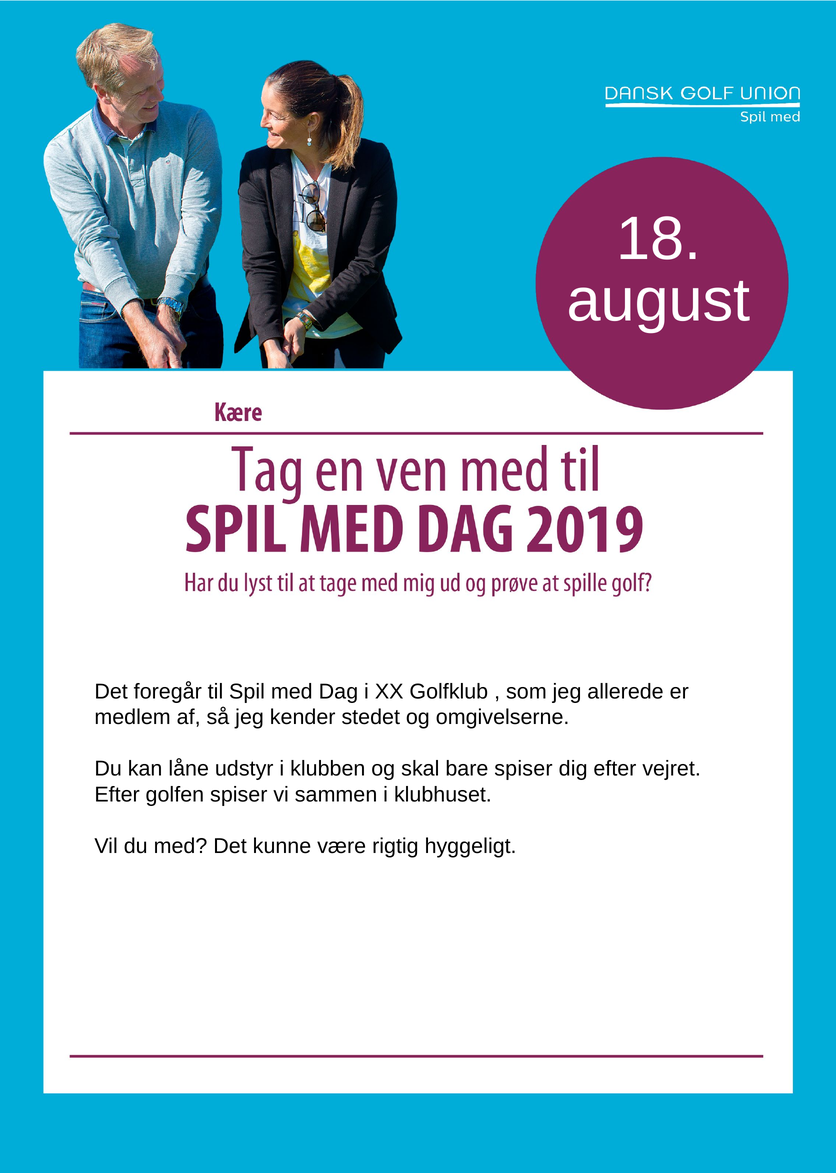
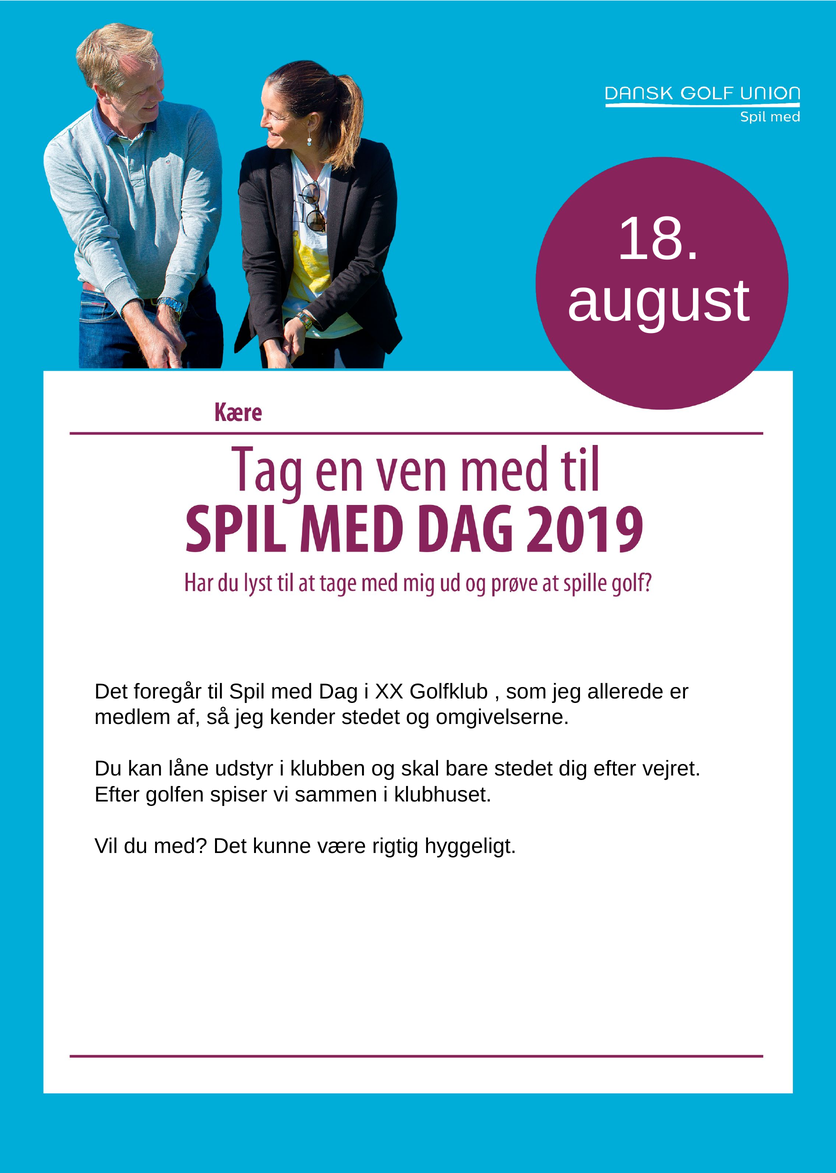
bare spiser: spiser -> stedet (524, 769)
